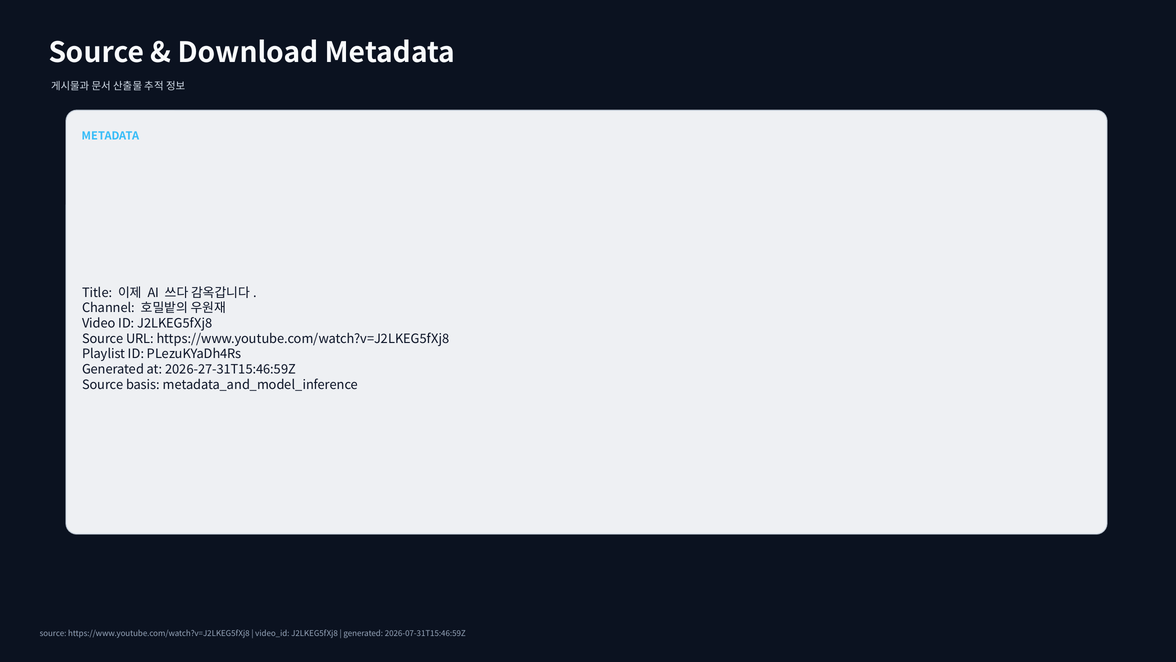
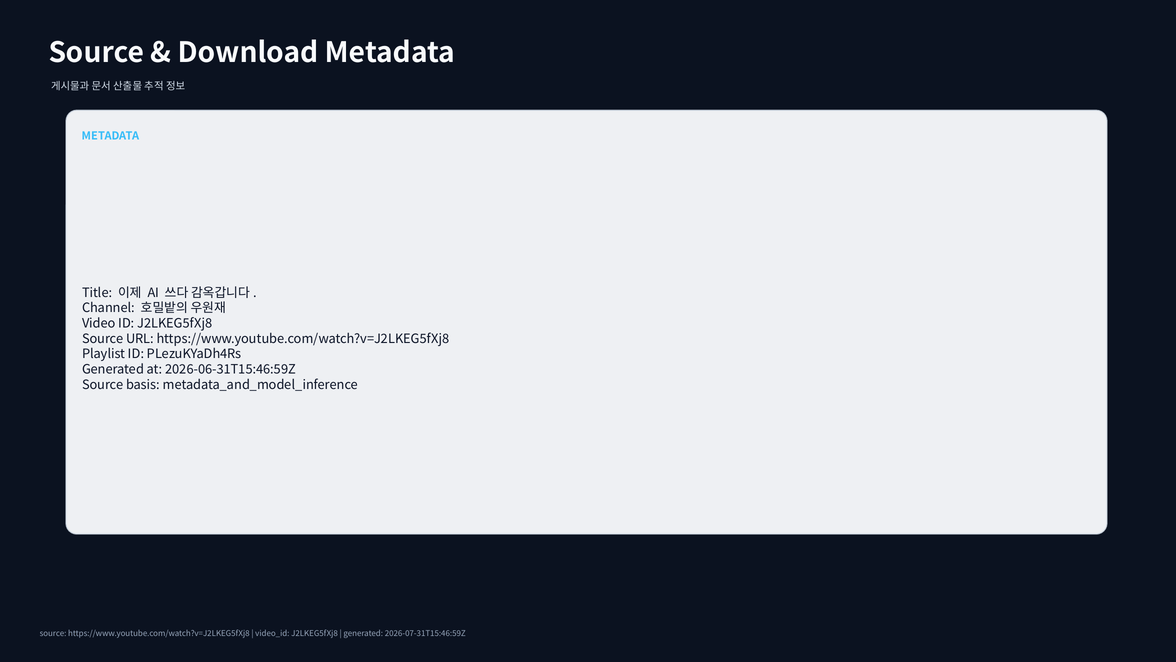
2026-27-31T15:46:59Z: 2026-27-31T15:46:59Z -> 2026-06-31T15:46:59Z (231, 369)
